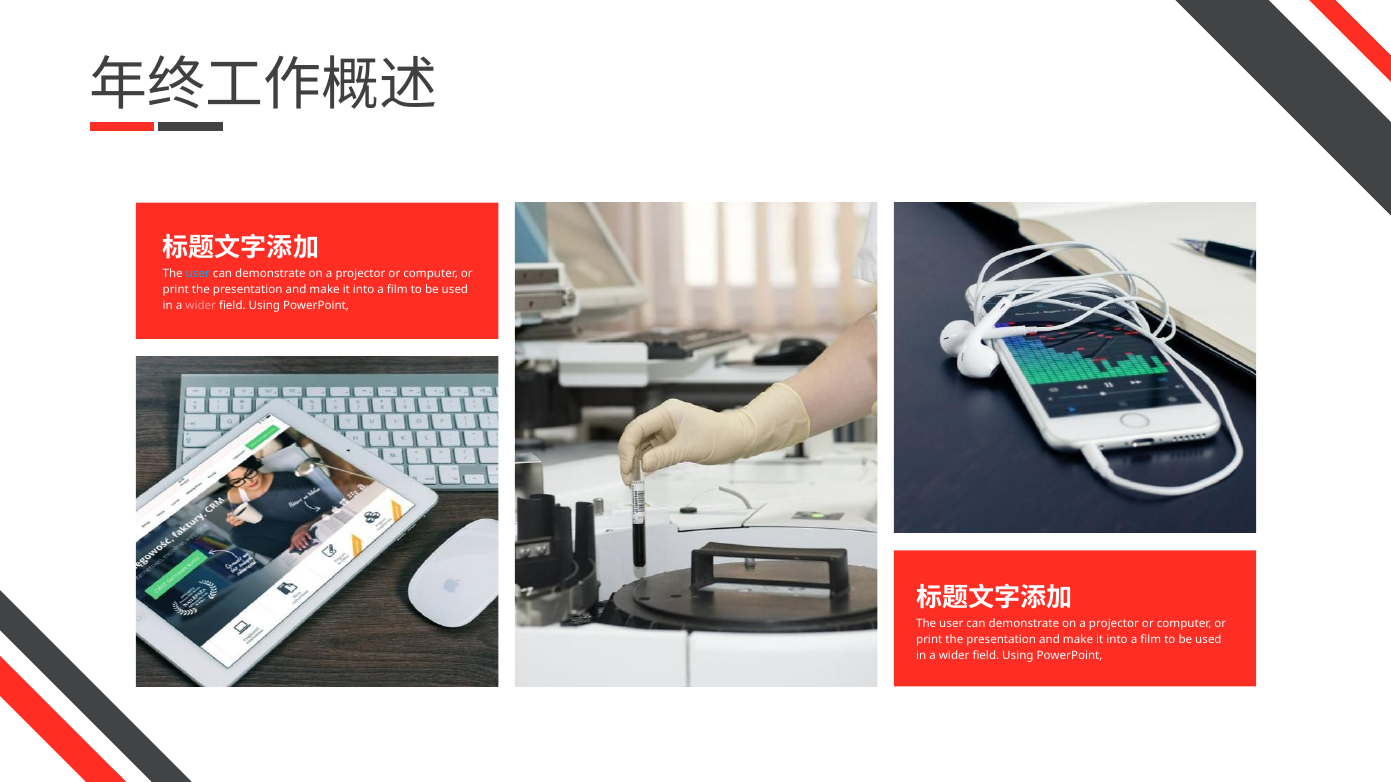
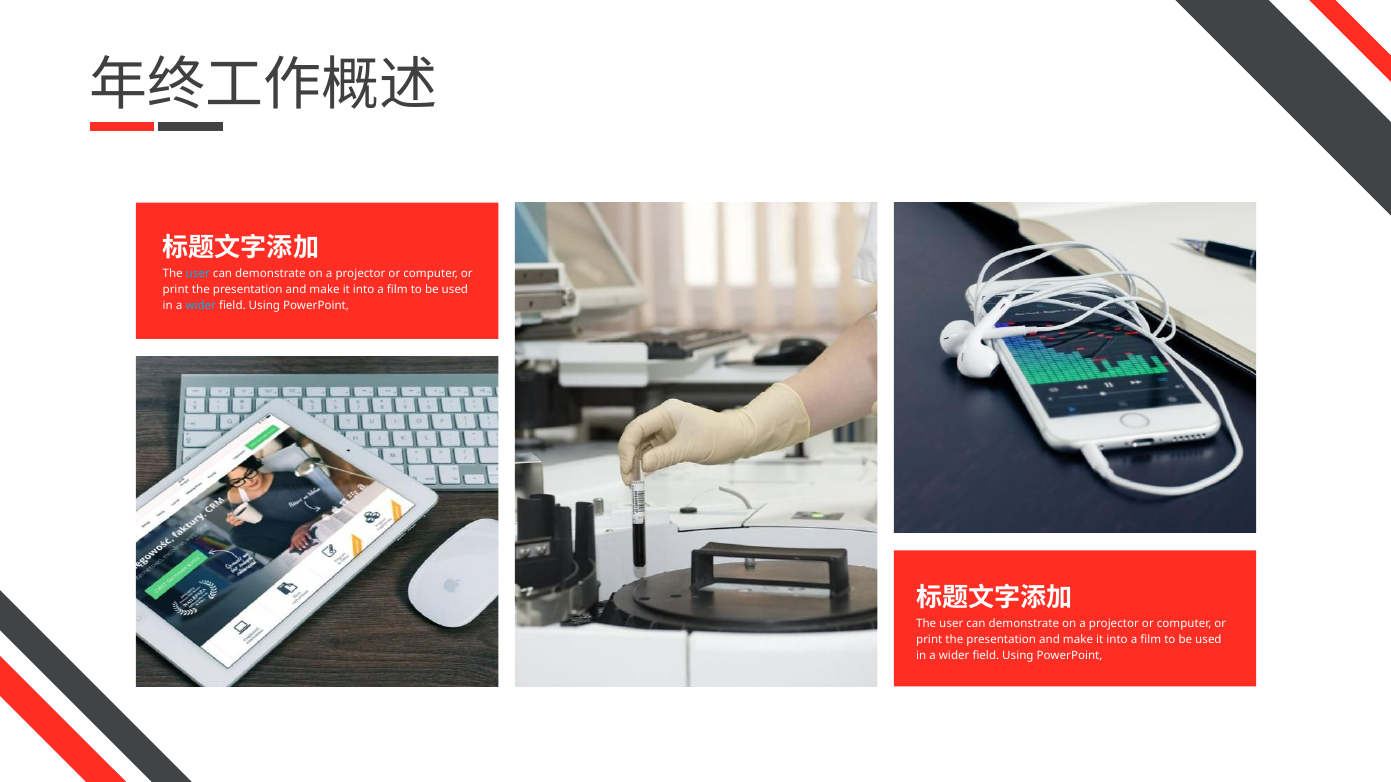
wider colour: pink -> light blue (201, 306)
